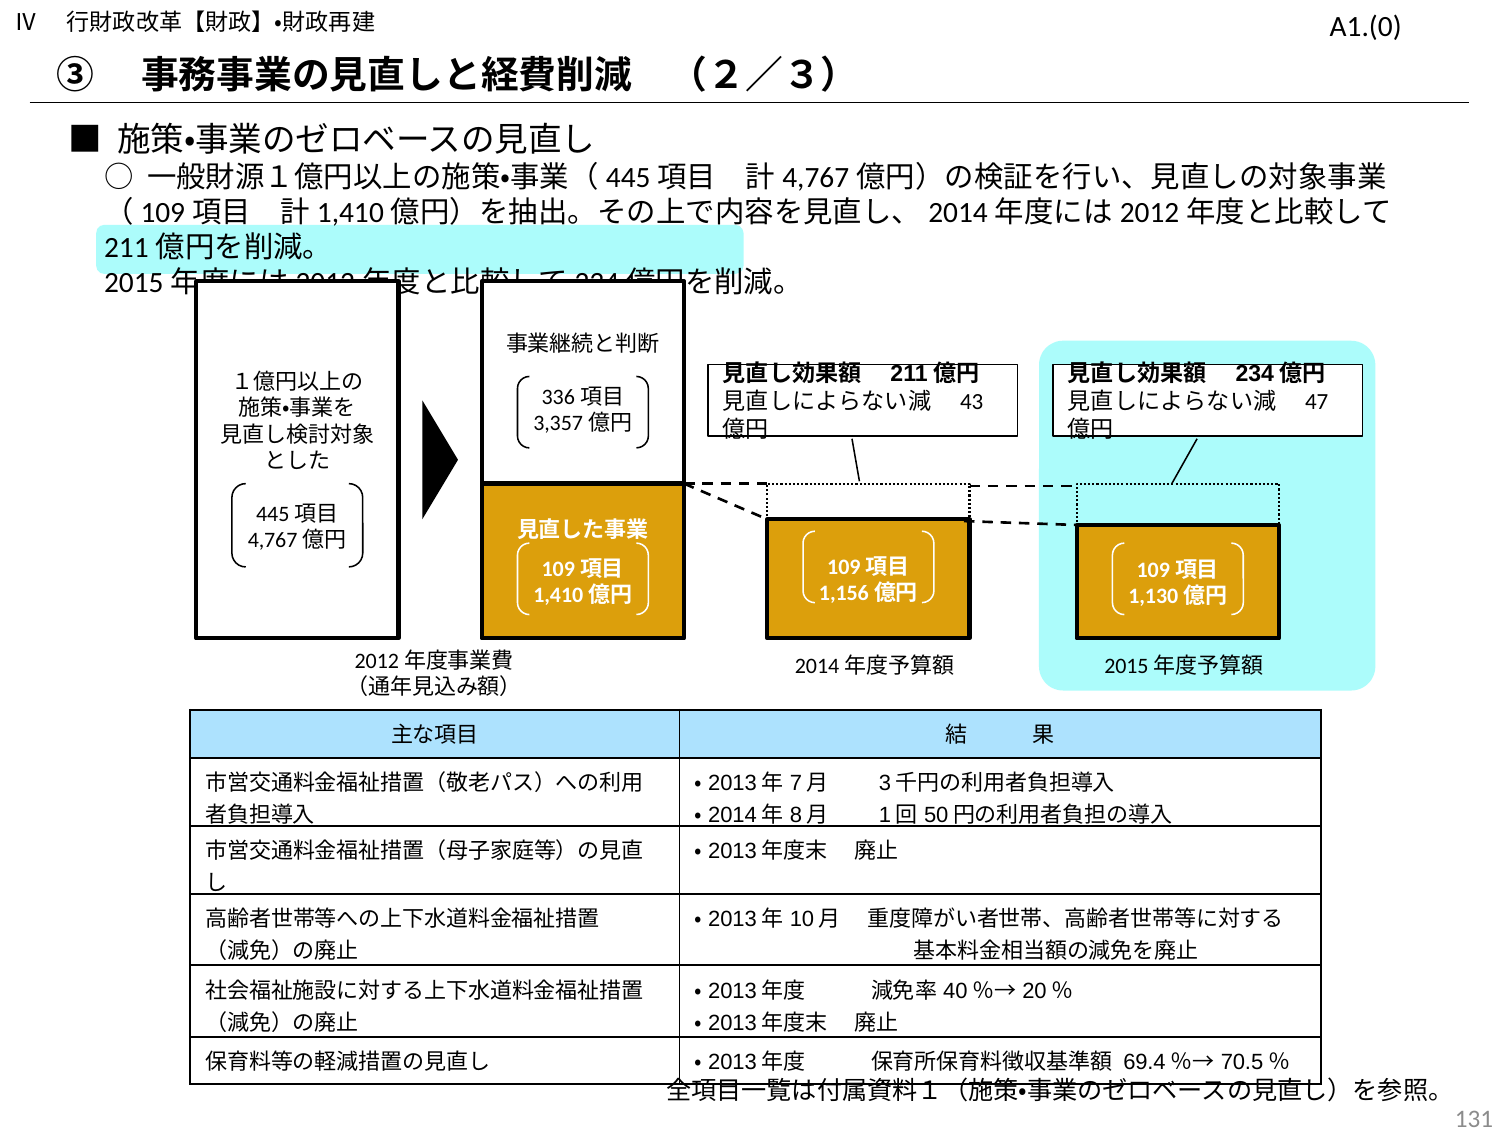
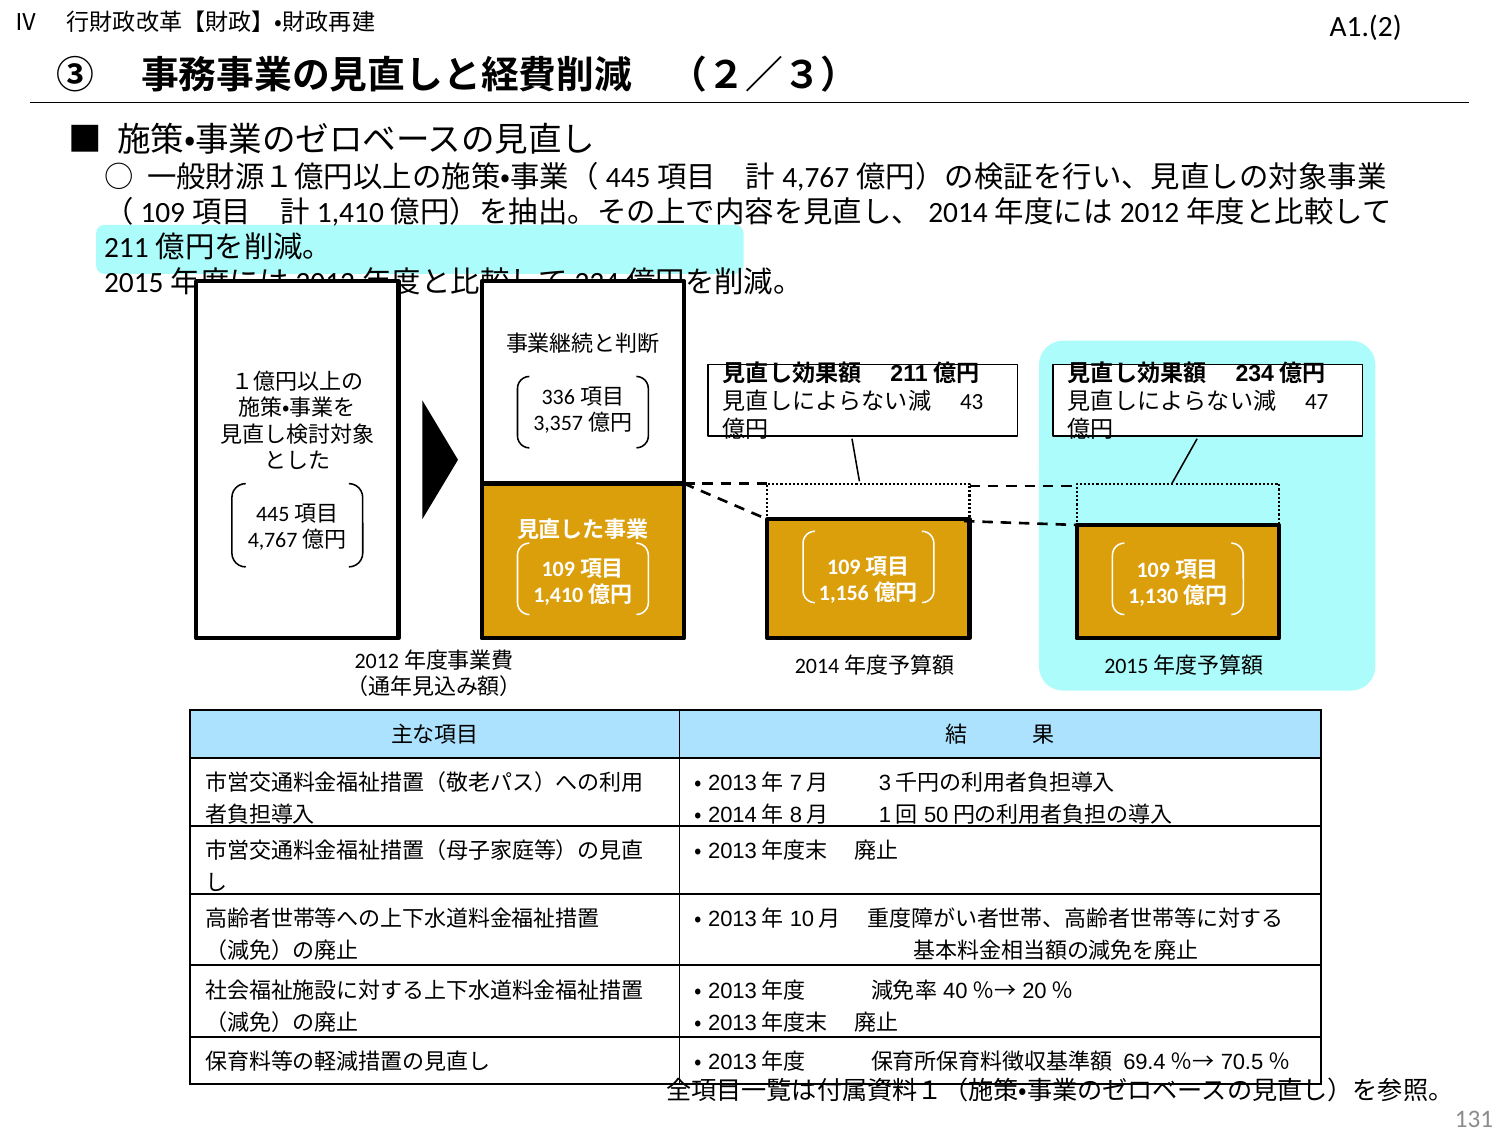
A1.(0: A1.(0 -> A1.(2 (1366, 27)
